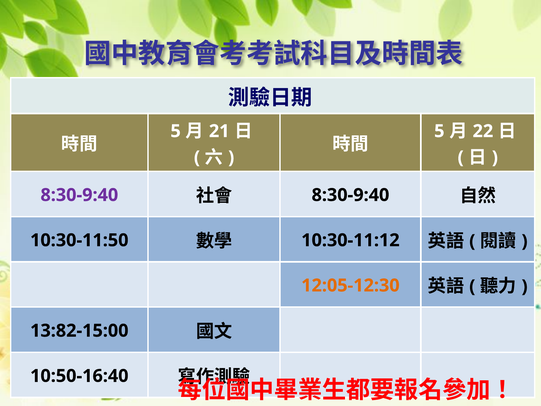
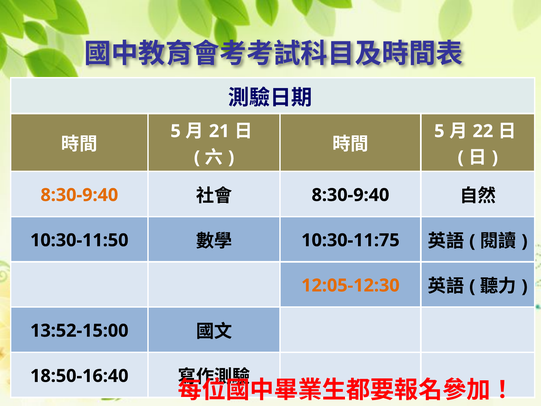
8:30-9:40 colour: purple -> orange (79, 195)
10:30-11:12: 10:30-11:12 -> 10:30-11:75 (350, 240)
13:82-15:00: 13:82-15:00 -> 13:52-15:00 (79, 331)
10:50-16:40: 10:50-16:40 -> 18:50-16:40 (79, 376)
